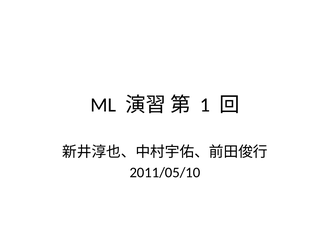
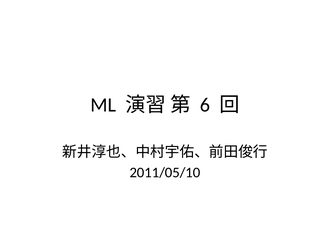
1: 1 -> 6 (205, 105)
